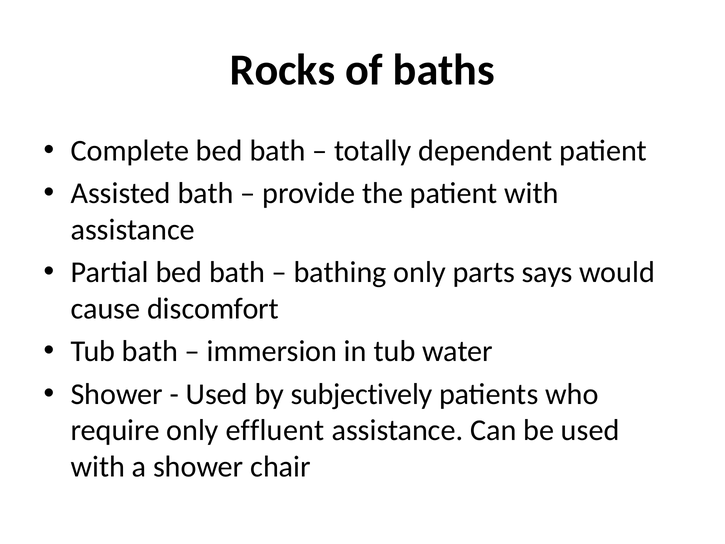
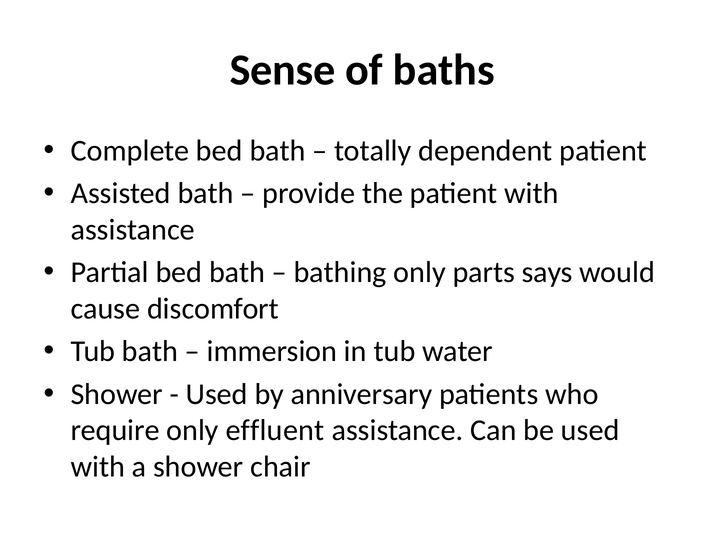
Rocks: Rocks -> Sense (283, 70)
subjectively: subjectively -> anniversary (362, 394)
